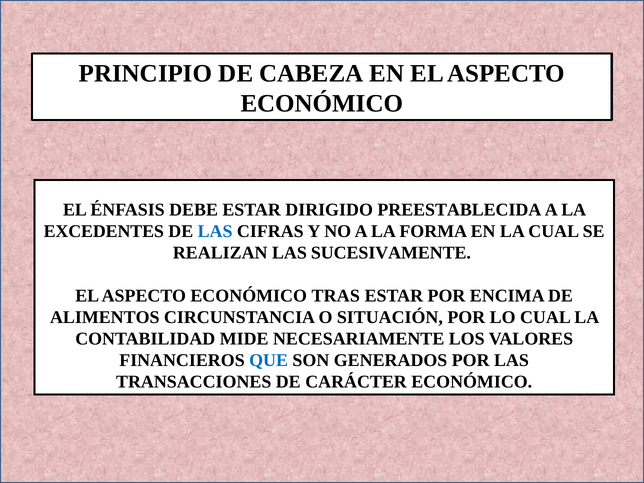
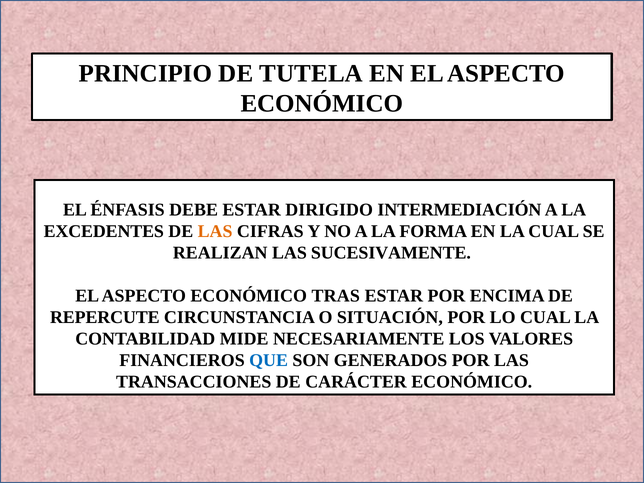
CABEZA: CABEZA -> TUTELA (311, 74)
PREESTABLECIDA: PREESTABLECIDA -> INTERMEDIACIÓN (459, 210)
LAS colour: blue -> orange (215, 231)
ALIMENTOS: ALIMENTOS -> REPERCUTE (105, 317)
